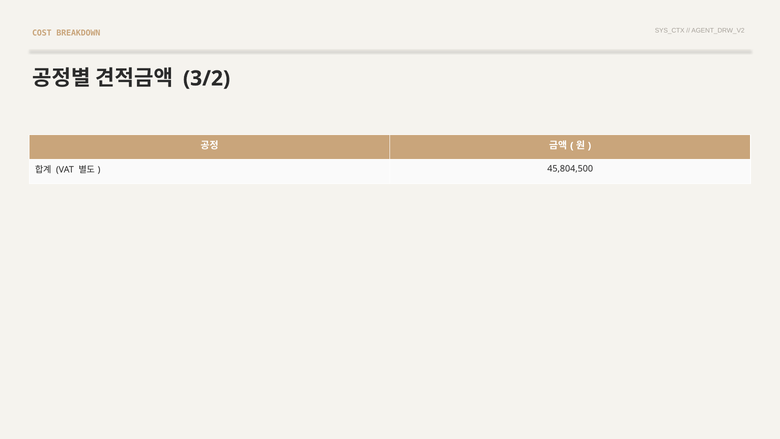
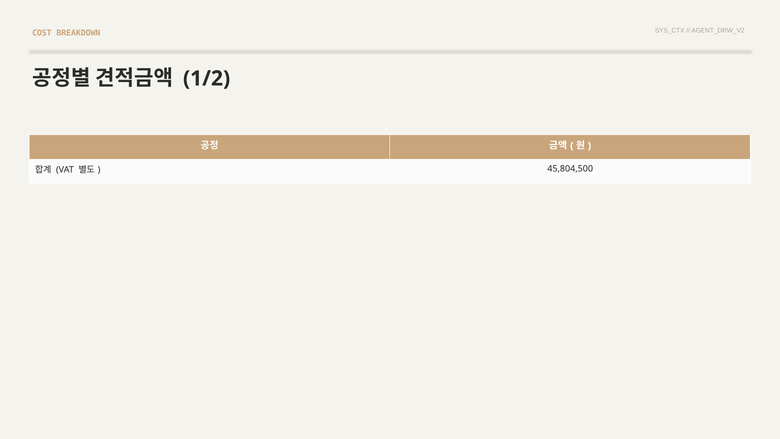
3/2: 3/2 -> 1/2 (207, 78)
